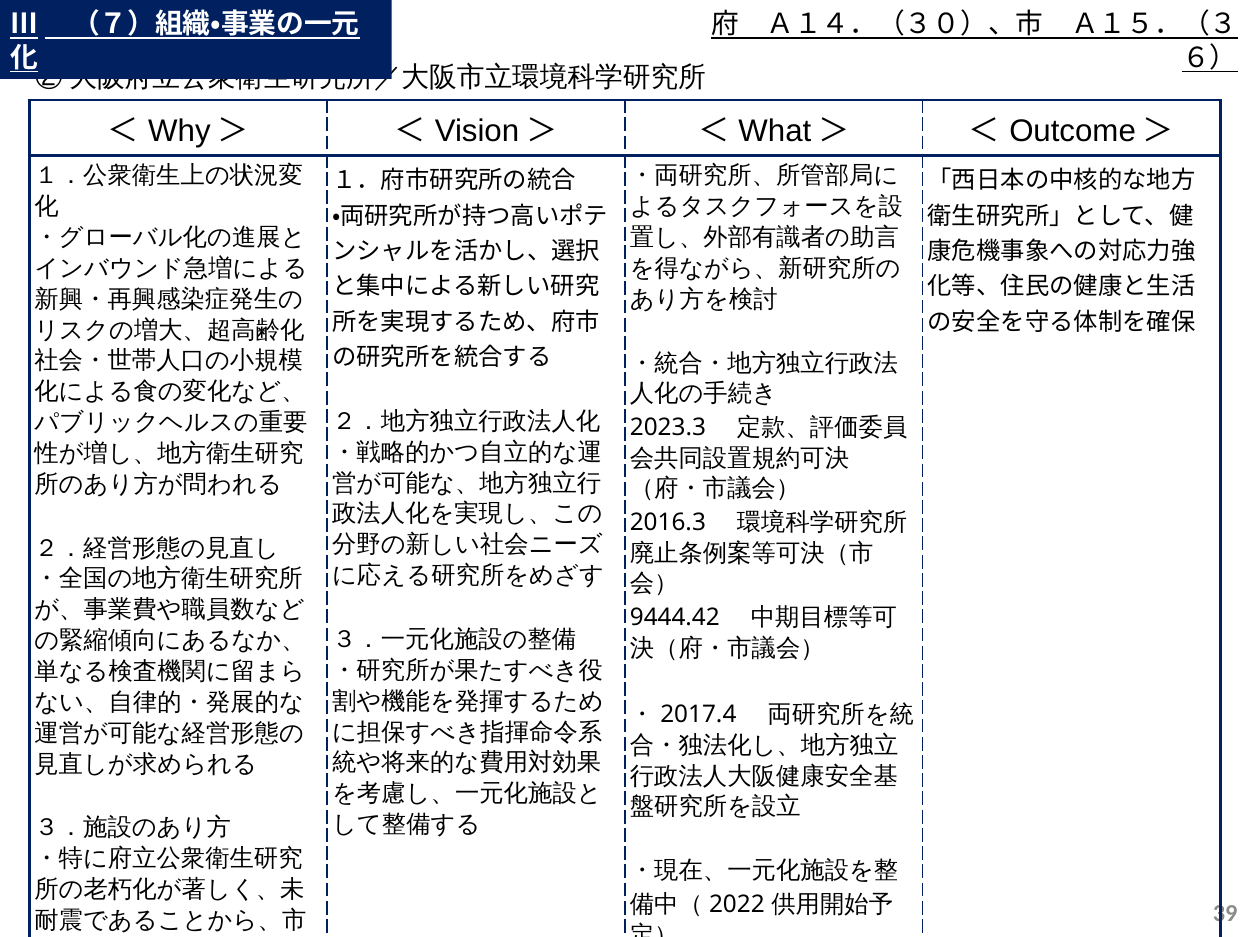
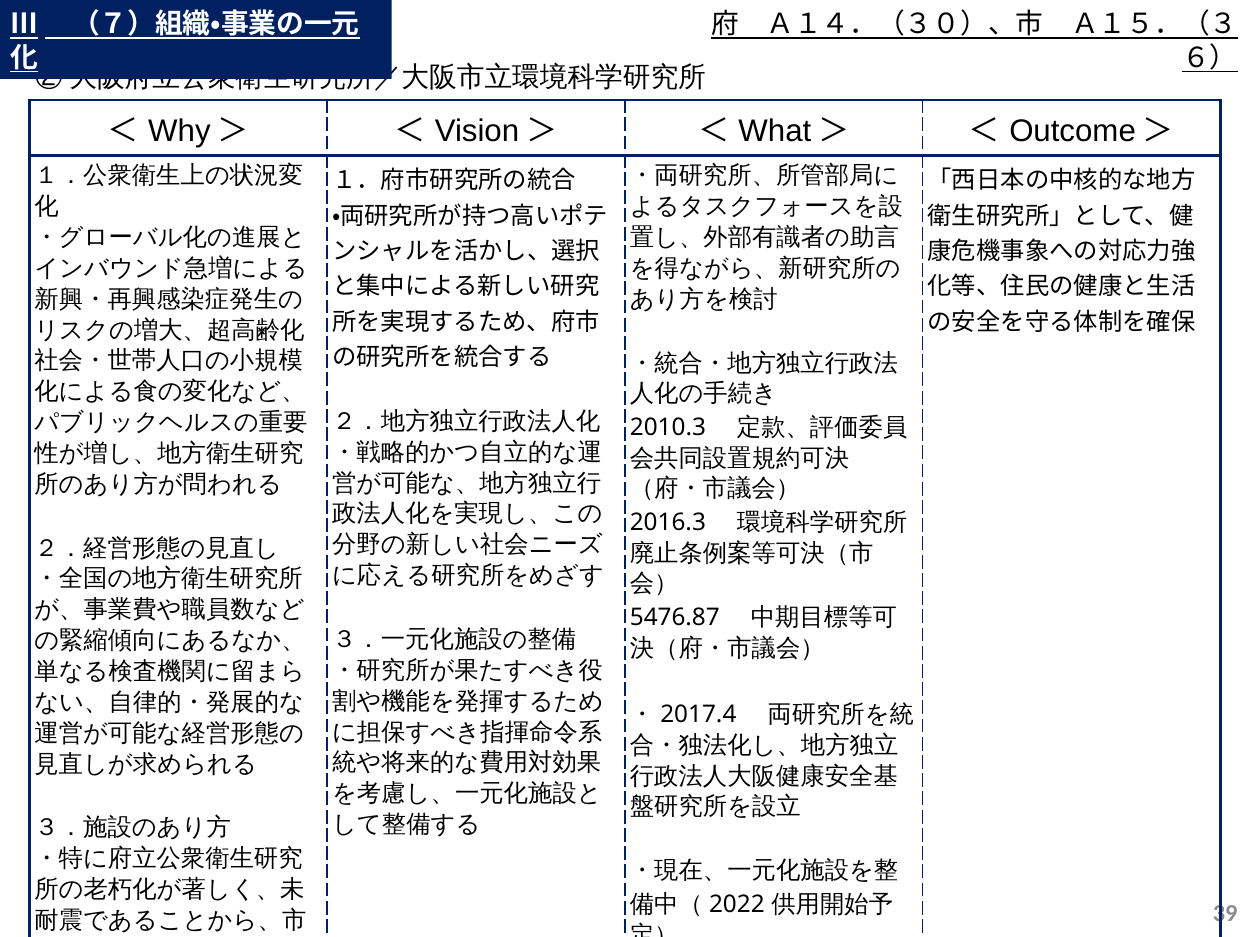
2023.3: 2023.3 -> 2010.3 (668, 428)
9444.42: 9444.42 -> 5476.87 (675, 618)
